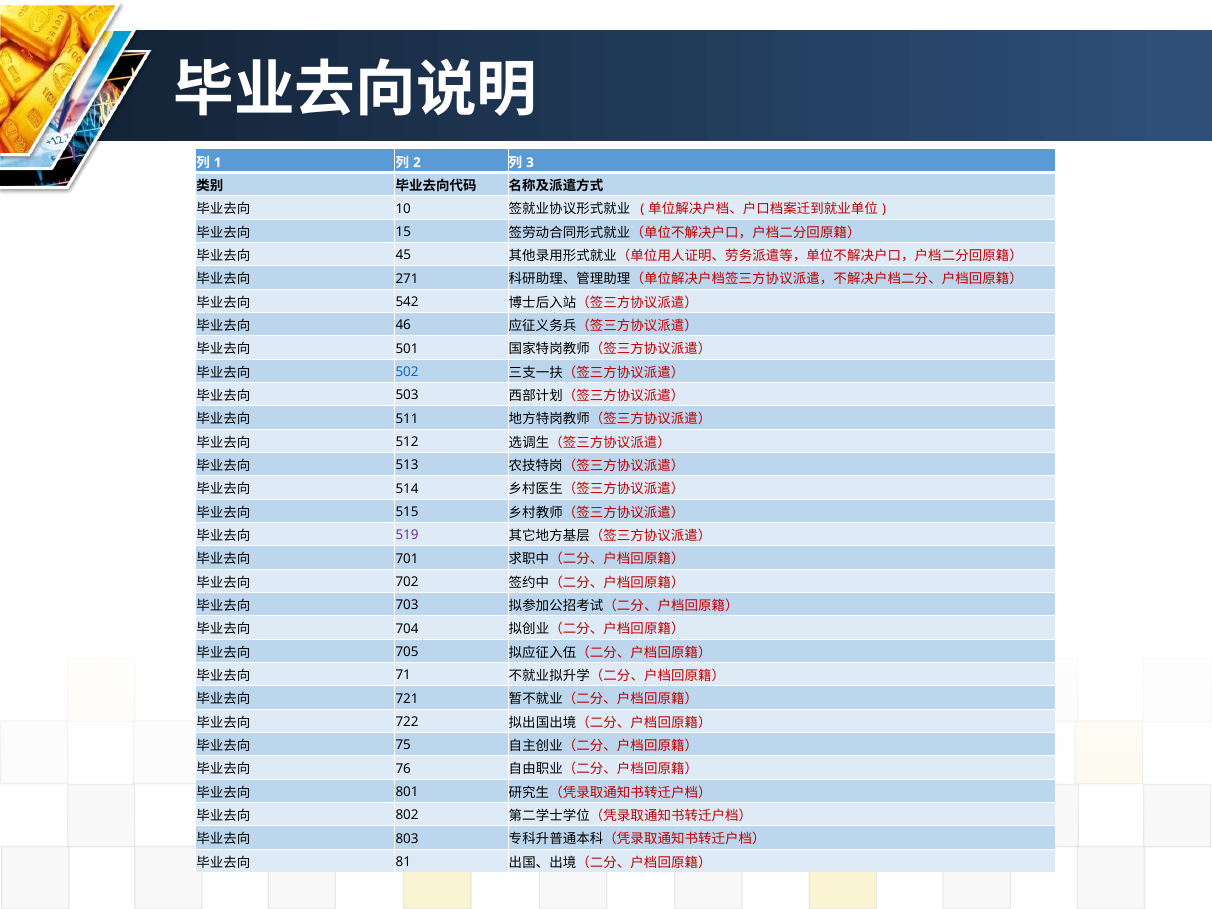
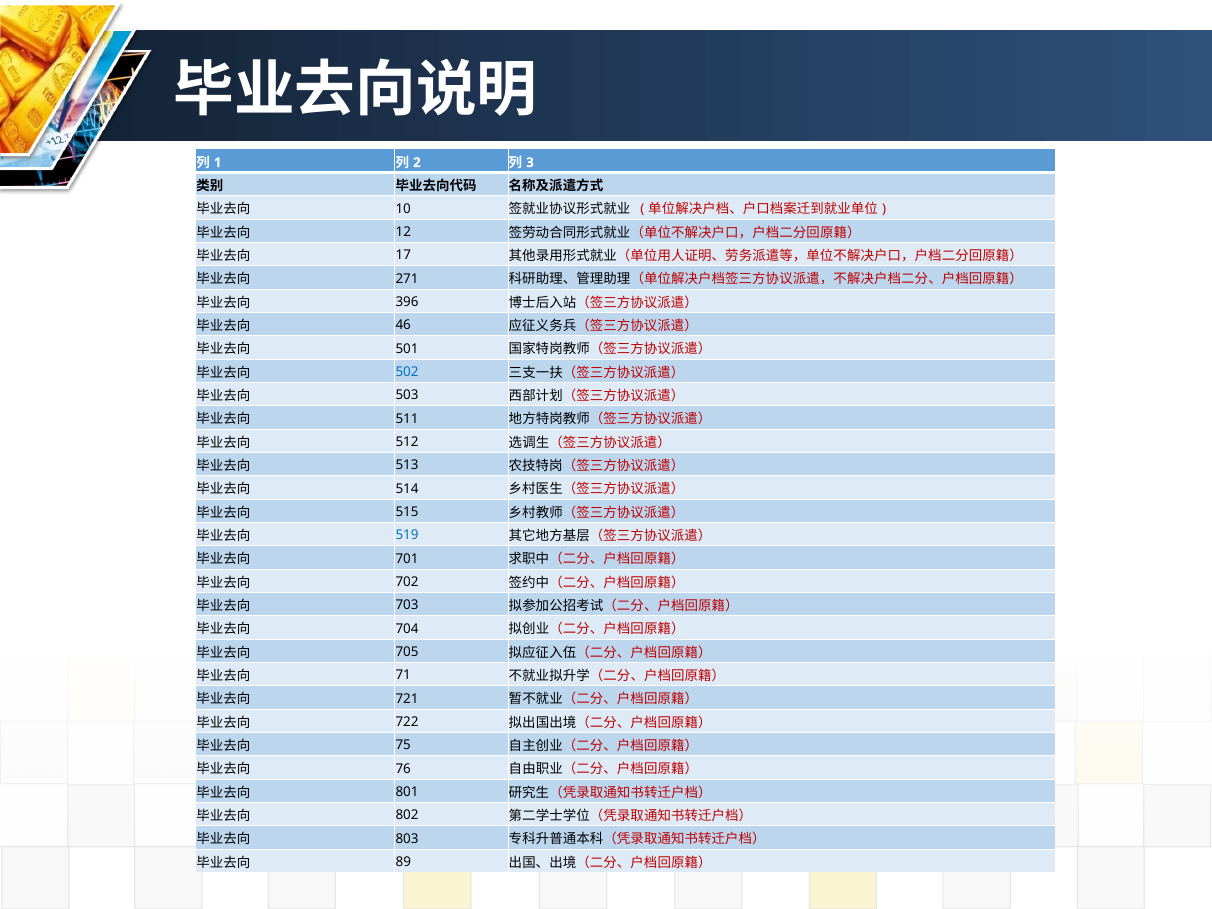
15: 15 -> 12 (403, 232)
45: 45 -> 17 (403, 255)
542: 542 -> 396 (407, 302)
519 colour: purple -> blue (407, 535)
81: 81 -> 89 (403, 862)
